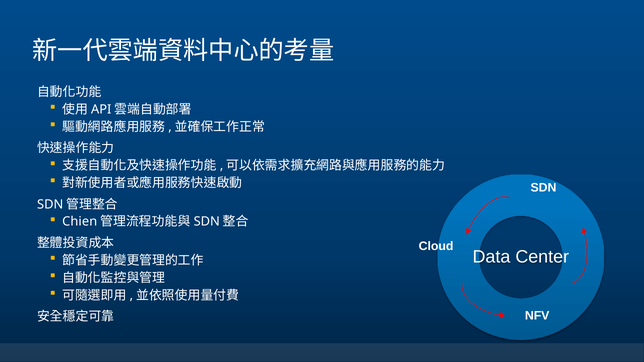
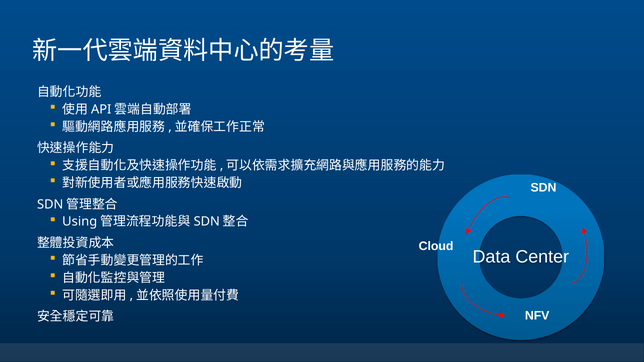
Chien: Chien -> Using (80, 222)
